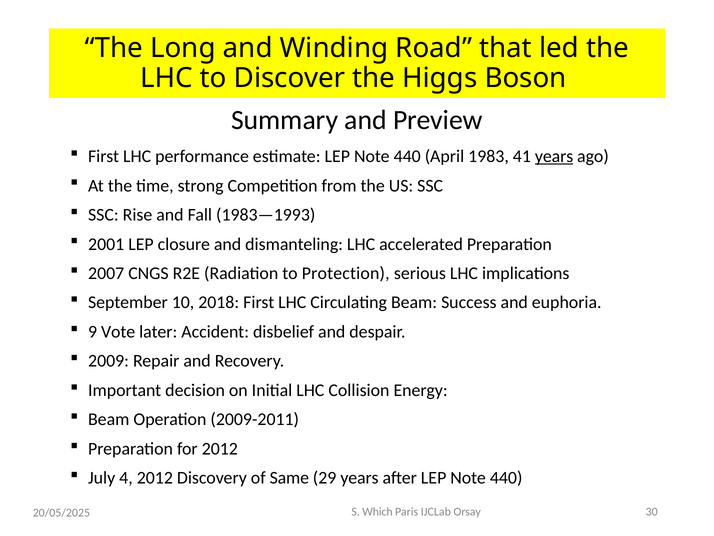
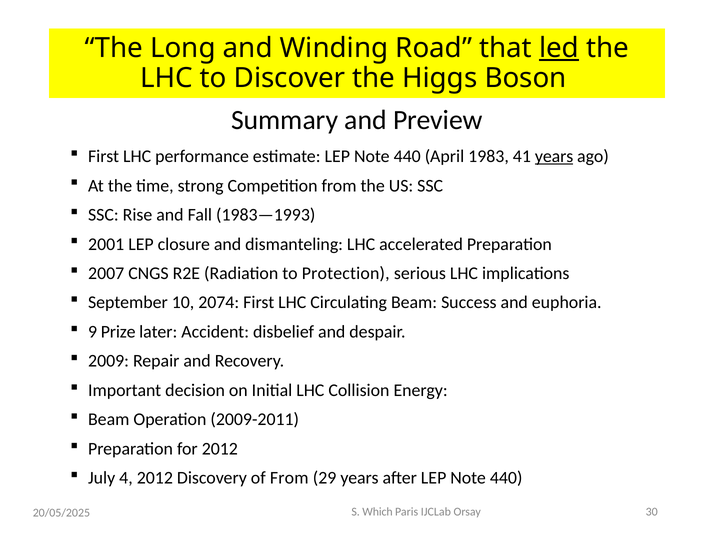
led underline: none -> present (559, 48)
2018: 2018 -> 2074 (219, 302)
Vote: Vote -> Prize (118, 332)
of Same: Same -> From (289, 478)
